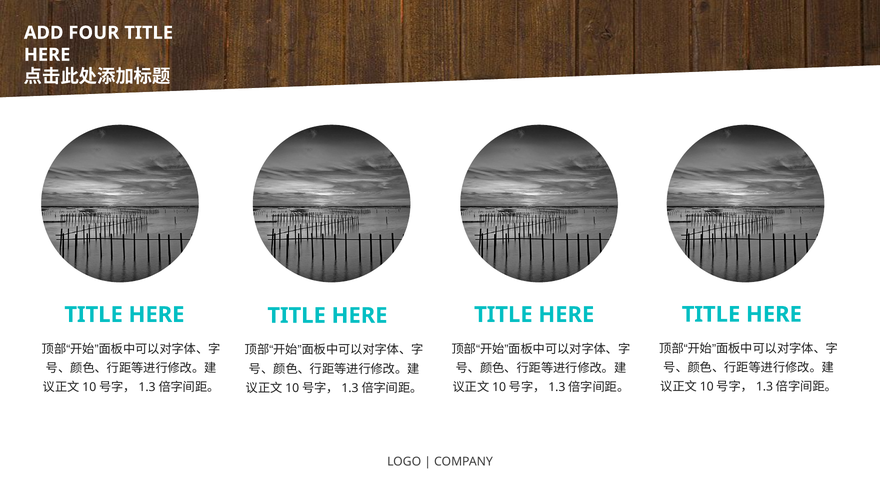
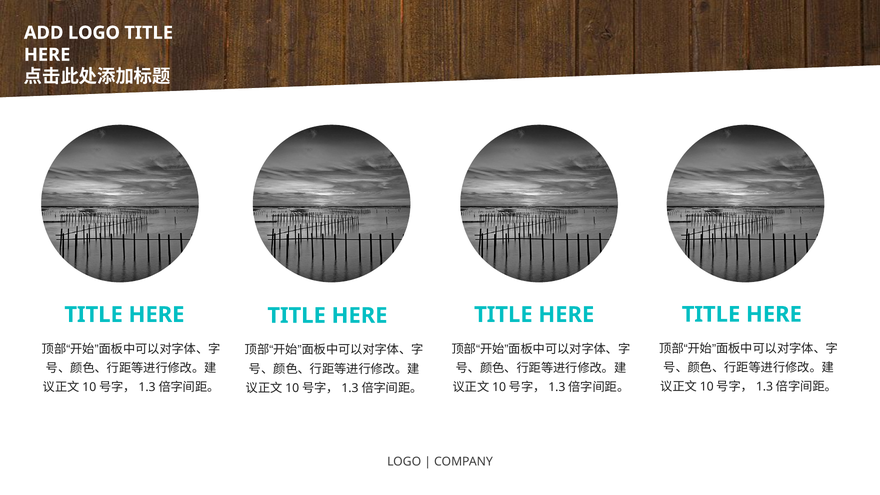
ADD FOUR: FOUR -> LOGO (94, 33)
